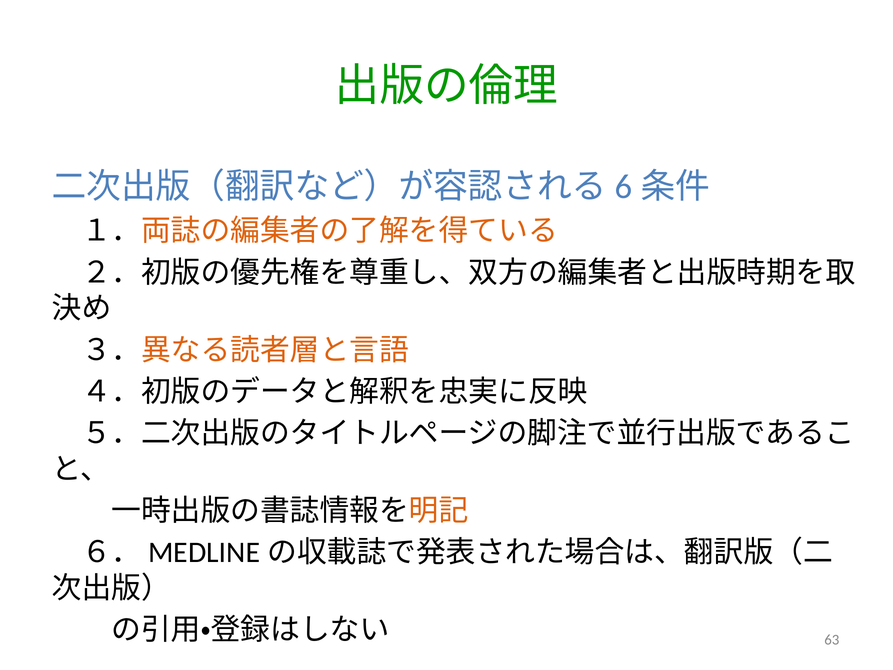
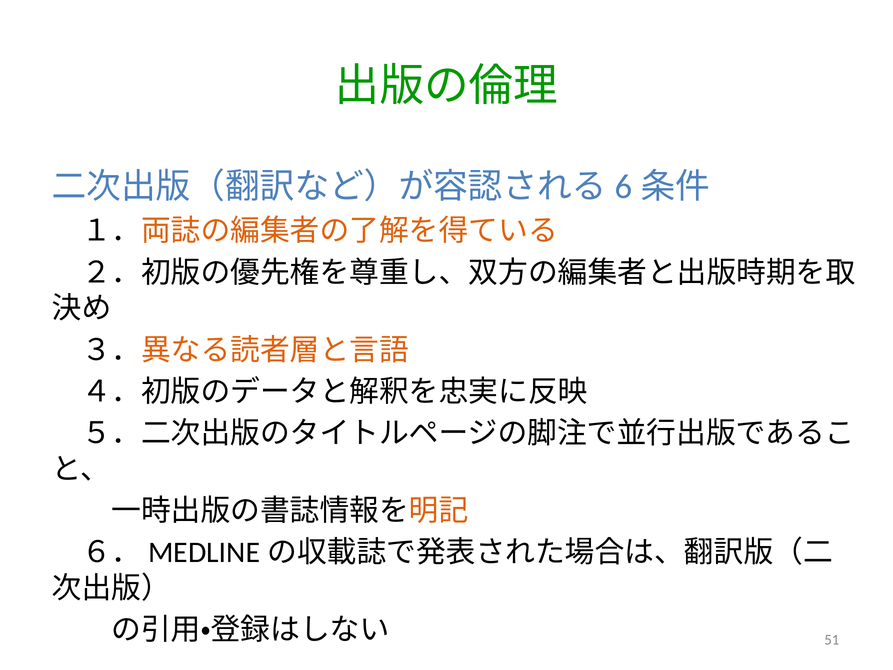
63: 63 -> 51 (832, 639)
